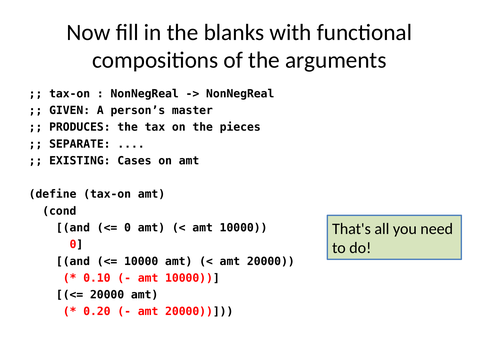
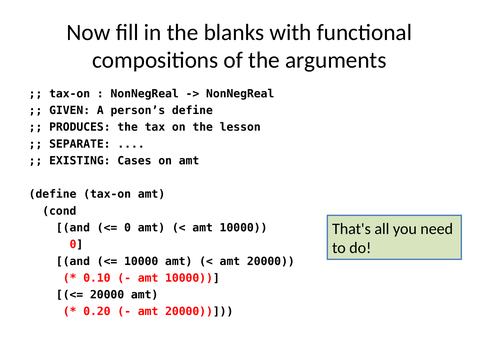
person’s master: master -> define (192, 111)
pieces: pieces -> lesson (240, 127)
